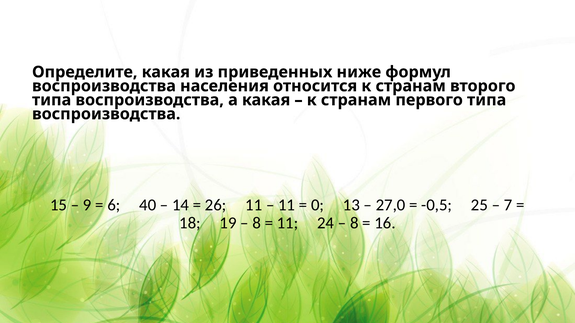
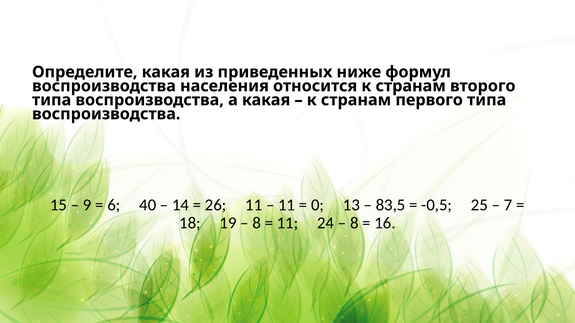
27,0: 27,0 -> 83,5 (391, 205)
